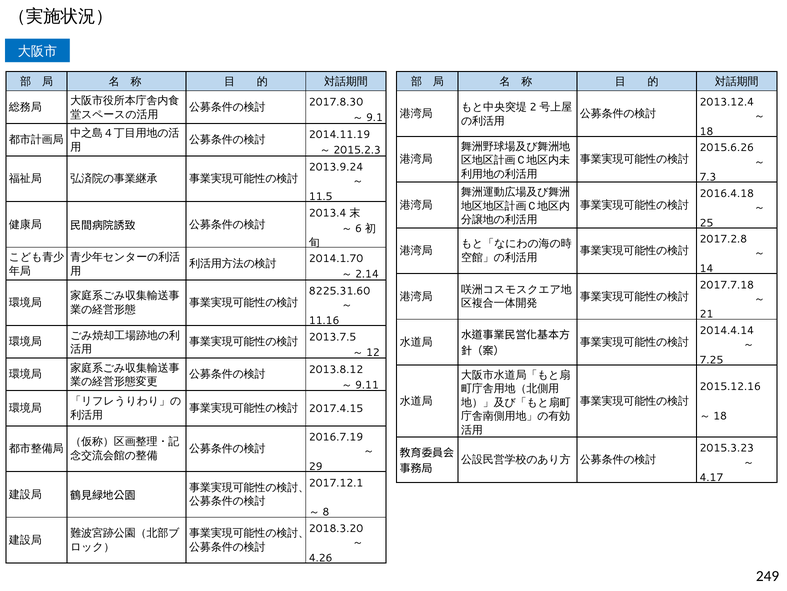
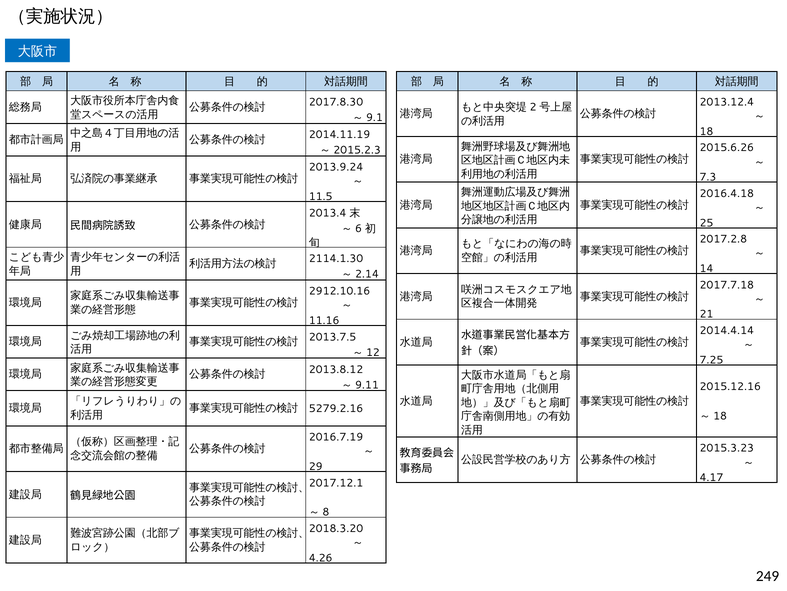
2014.1.70: 2014.1.70 -> 2114.1.30 (336, 258)
8225.31.60: 8225.31.60 -> 2912.10.16 (340, 291)
2017.4.15: 2017.4.15 -> 5279.2.16 (336, 408)
